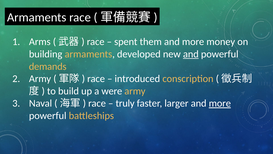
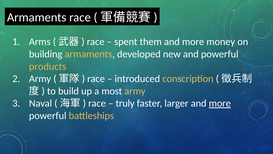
and underline: present -> none (191, 54)
demands: demands -> products (48, 66)
were: were -> most (112, 91)
